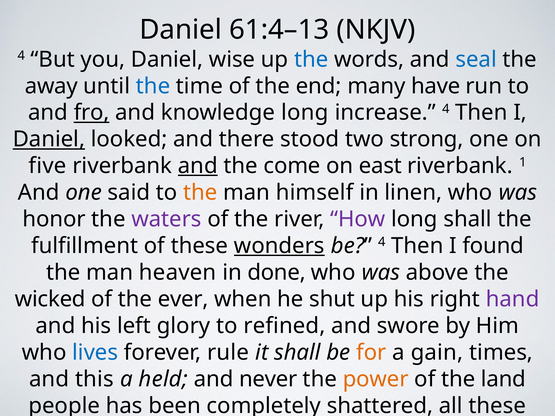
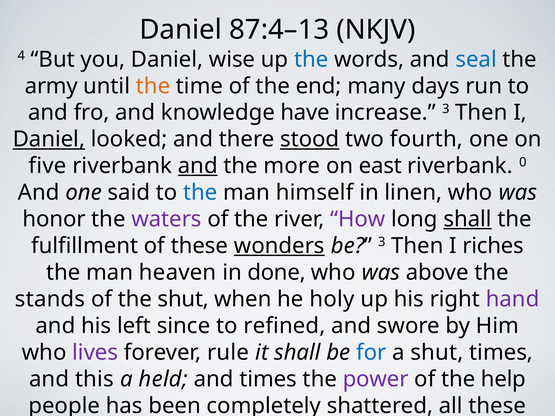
61:4–13: 61:4–13 -> 87:4–13 (279, 30)
away: away -> army (51, 86)
the colour: blue -> orange (153, 86)
have: have -> days (436, 86)
fro underline: present -> none (92, 113)
knowledge long: long -> have (305, 113)
increase 4: 4 -> 3 (446, 109)
stood underline: none -> present (310, 139)
strong: strong -> fourth (426, 139)
come: come -> more (292, 166)
1: 1 -> 0 (523, 162)
the colour: orange -> blue (200, 193)
shall underline: none -> present (468, 219)
be 4: 4 -> 3 (382, 242)
found: found -> riches (493, 246)
wicked: wicked -> stands (50, 299)
the ever: ever -> shut (183, 299)
shut: shut -> holy (332, 299)
glory: glory -> since (183, 326)
lives colour: blue -> purple (95, 353)
for colour: orange -> blue (371, 353)
a gain: gain -> shut (437, 353)
and never: never -> times (268, 379)
power colour: orange -> purple (376, 379)
land: land -> help (503, 379)
